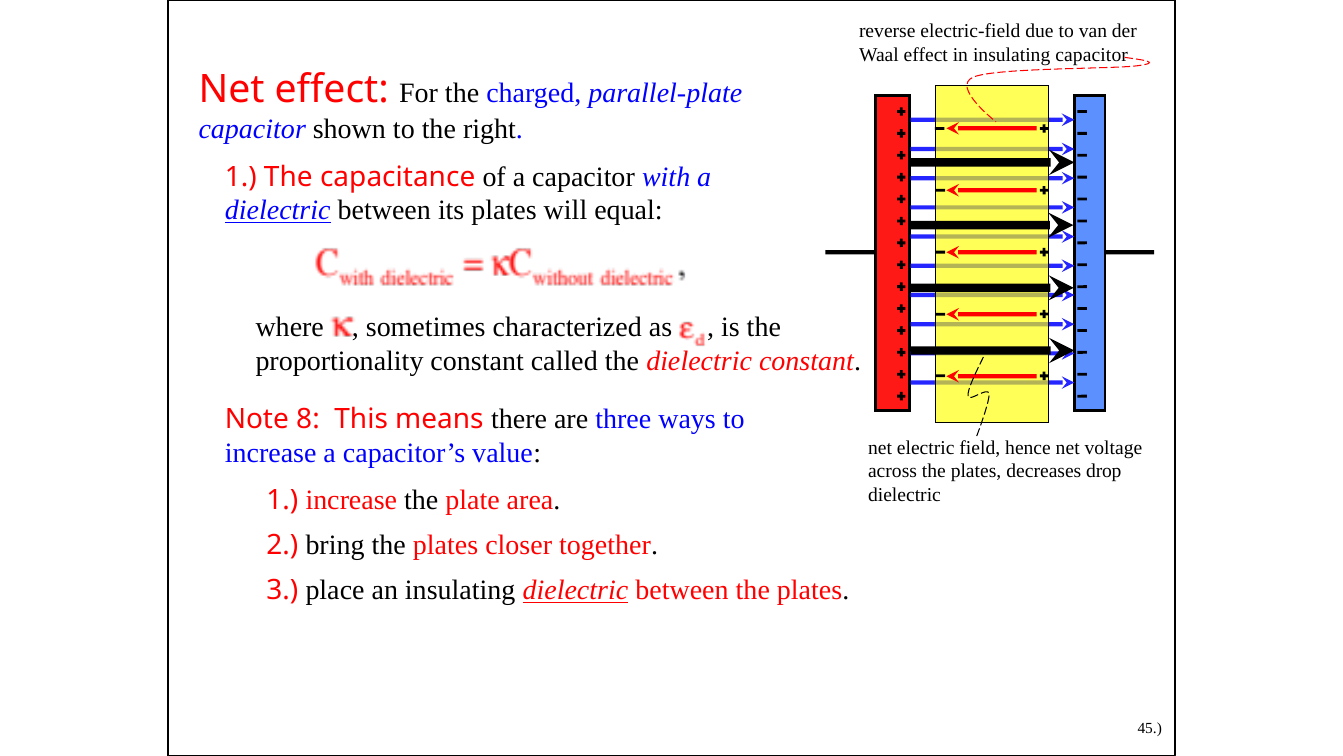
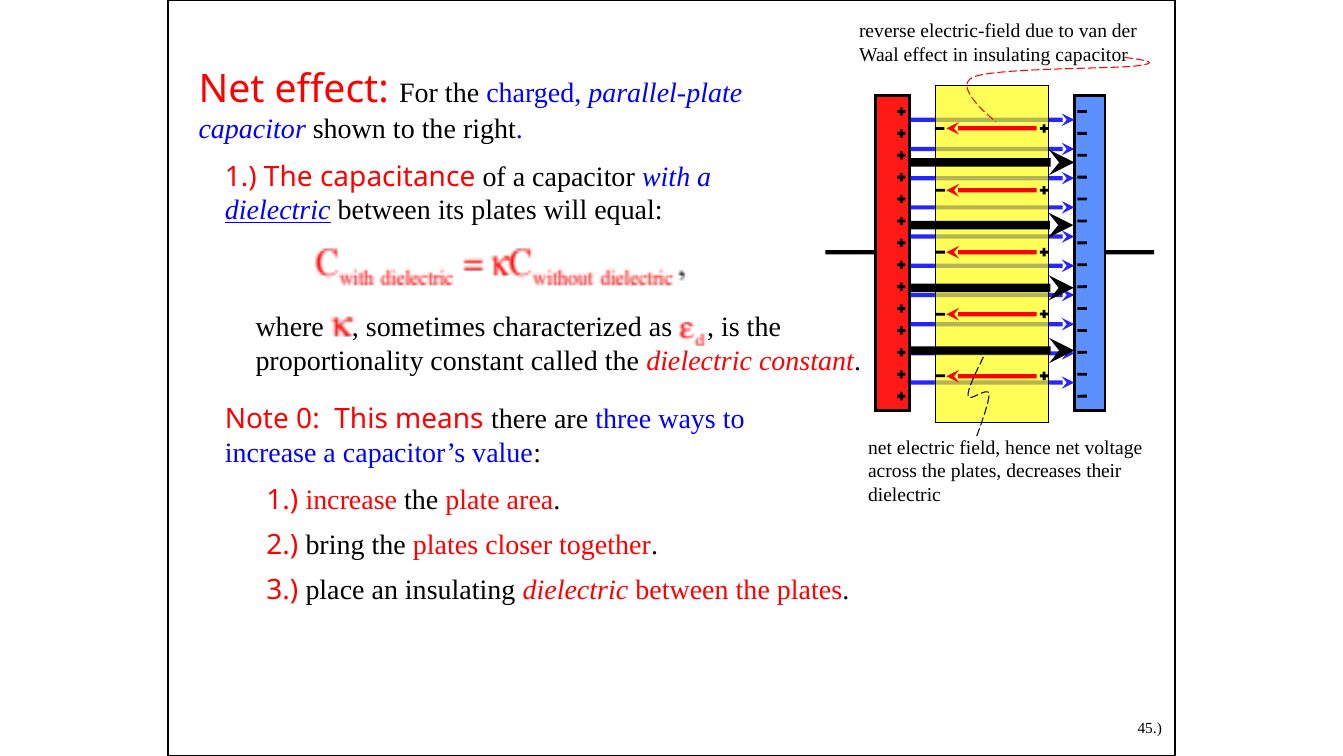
8: 8 -> 0 (308, 419)
drop: drop -> their (1104, 471)
dielectric underline: present -> none (575, 590)
